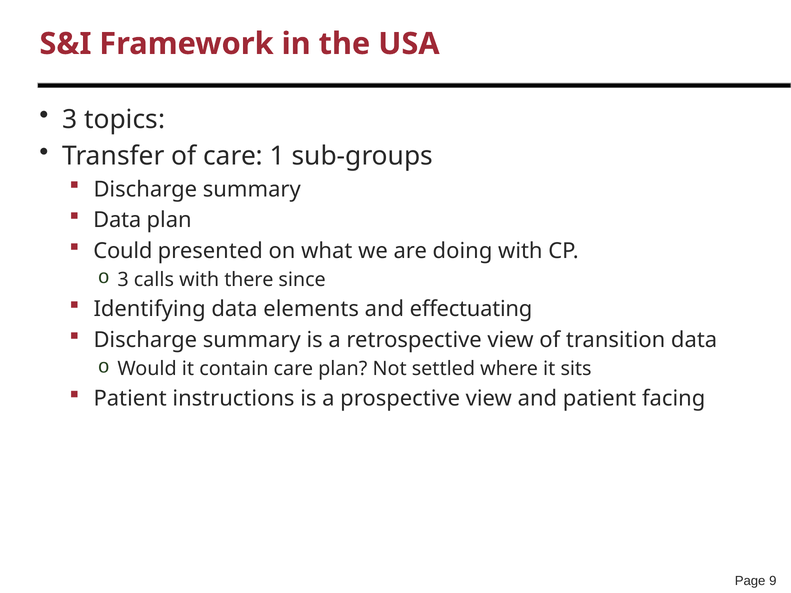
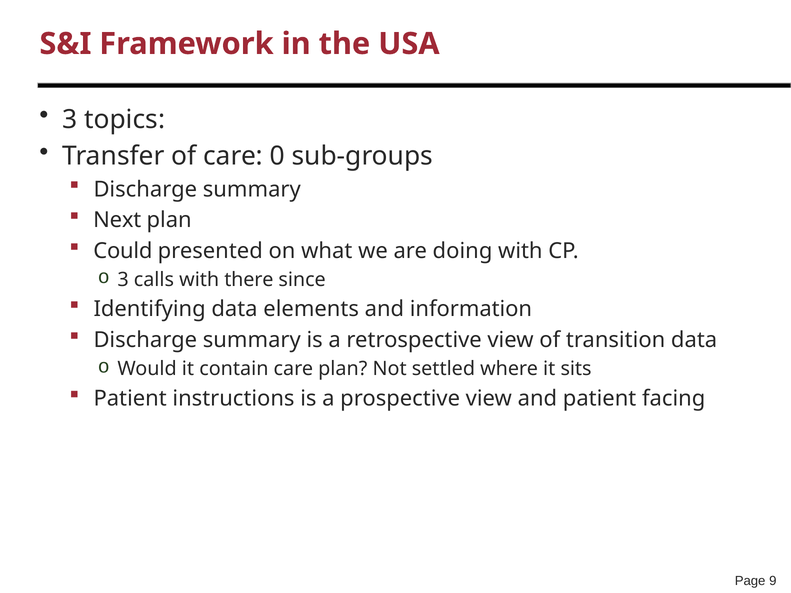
1: 1 -> 0 (277, 156)
Data: Data -> Next (117, 220)
effectuating: effectuating -> information (471, 309)
